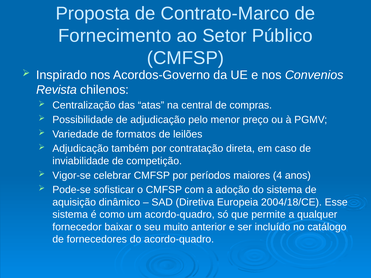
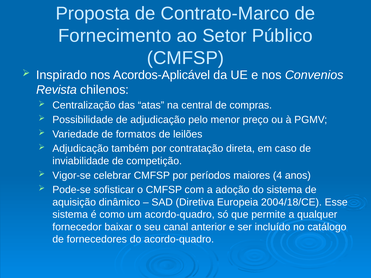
Acordos-Governo: Acordos-Governo -> Acordos-Aplicável (162, 75)
muito: muito -> canal (176, 227)
